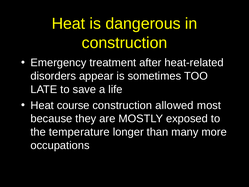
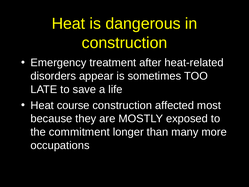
allowed: allowed -> affected (175, 105)
temperature: temperature -> commitment (79, 132)
